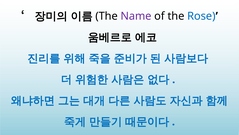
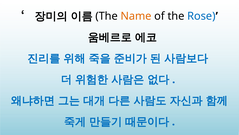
Name colour: purple -> orange (136, 16)
